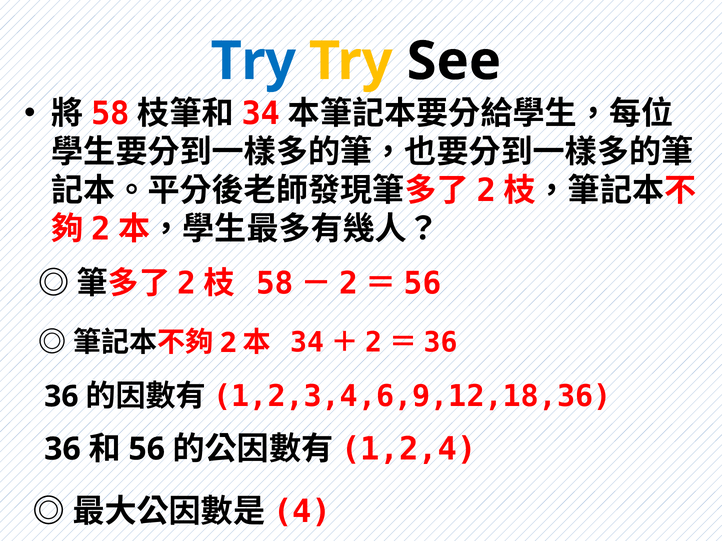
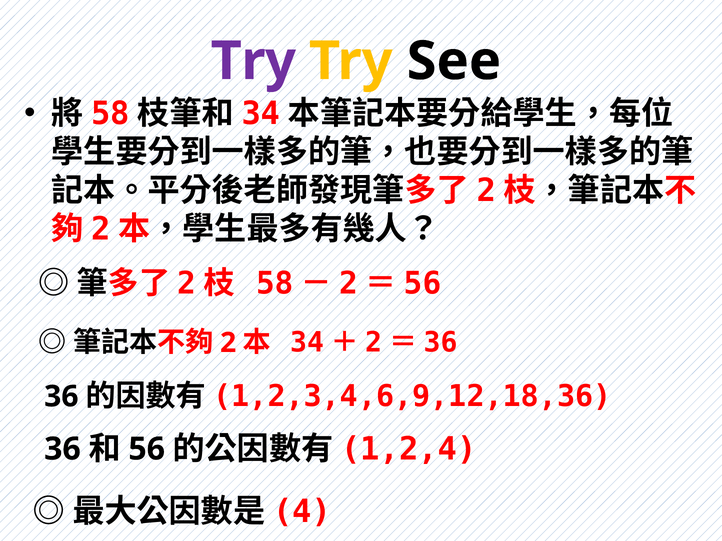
Try colour: blue -> purple (253, 61)
